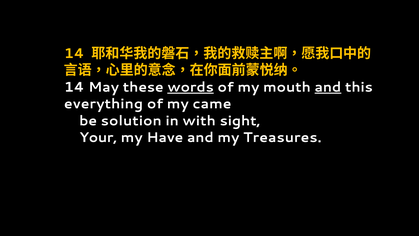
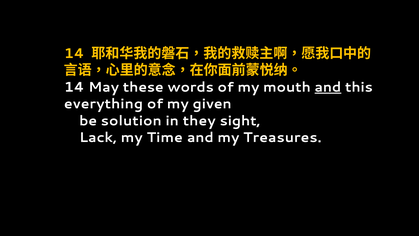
words underline: present -> none (191, 87)
came: came -> given (212, 104)
with: with -> they (199, 121)
Your: Your -> Lack (98, 137)
Have: Have -> Time (165, 137)
